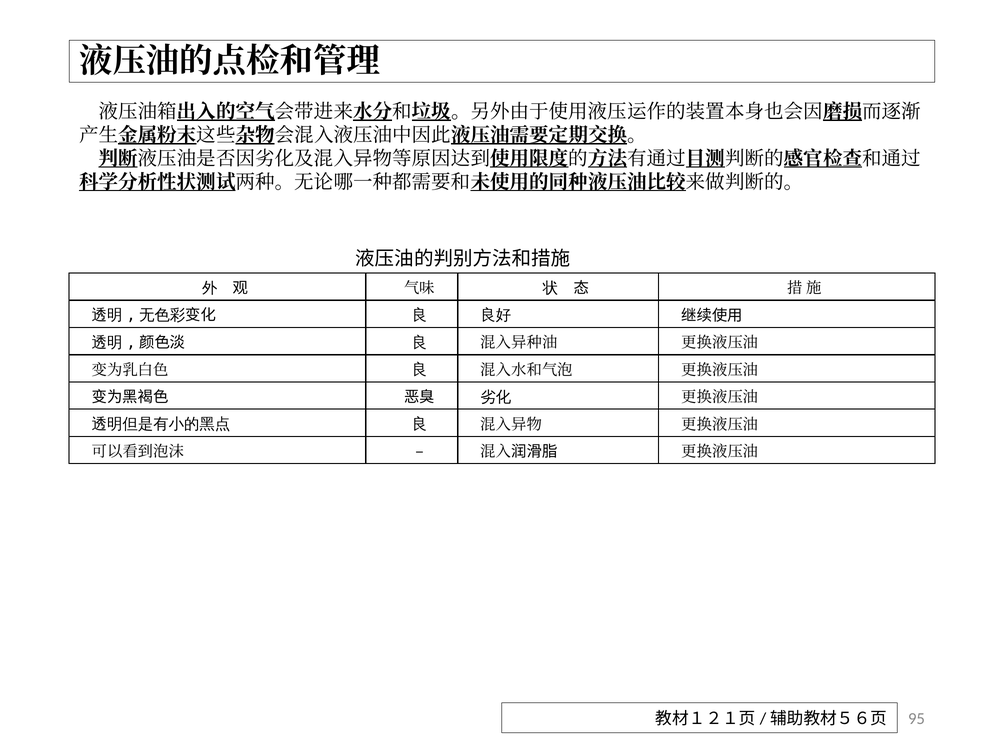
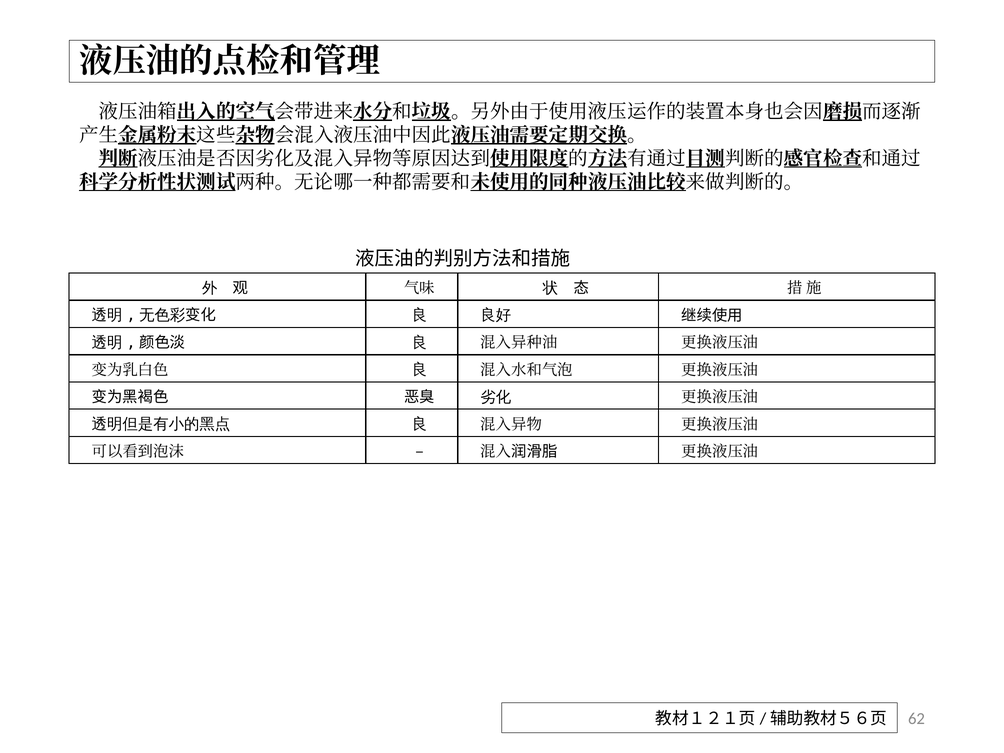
95: 95 -> 62 (916, 719)
